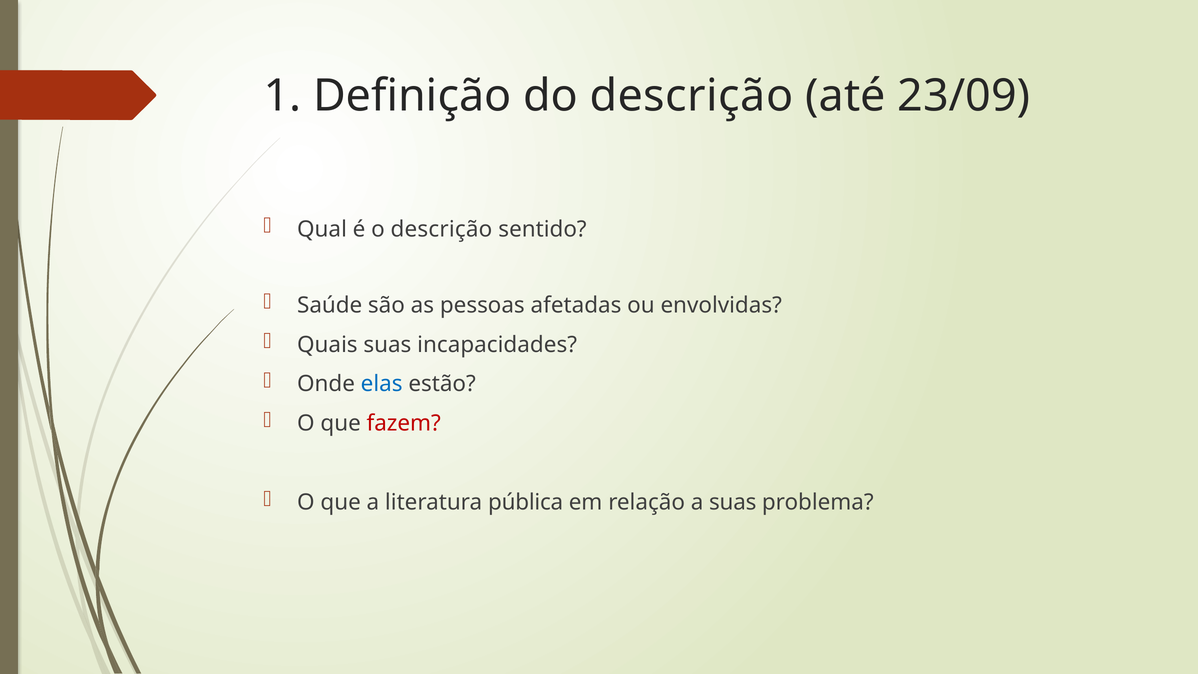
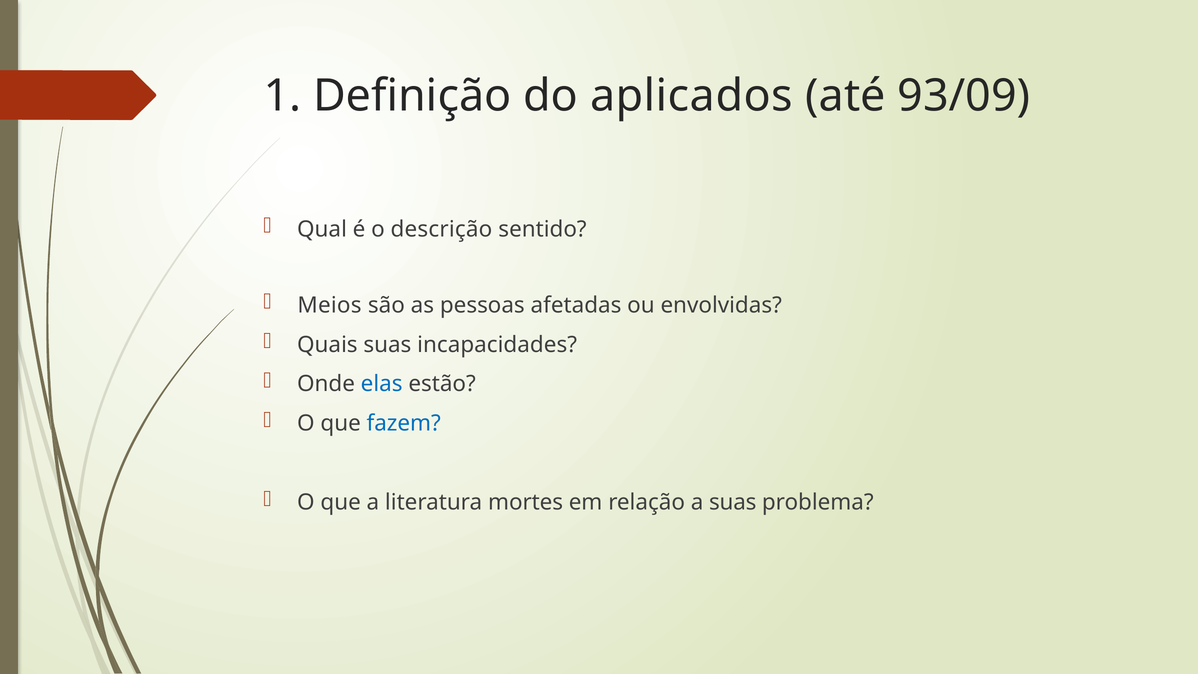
do descrição: descrição -> aplicados (691, 96)
23/09: 23/09 -> 93/09 (964, 96)
Saúde: Saúde -> Meios (330, 305)
fazem colour: red -> blue (404, 423)
pública: pública -> mortes (526, 502)
